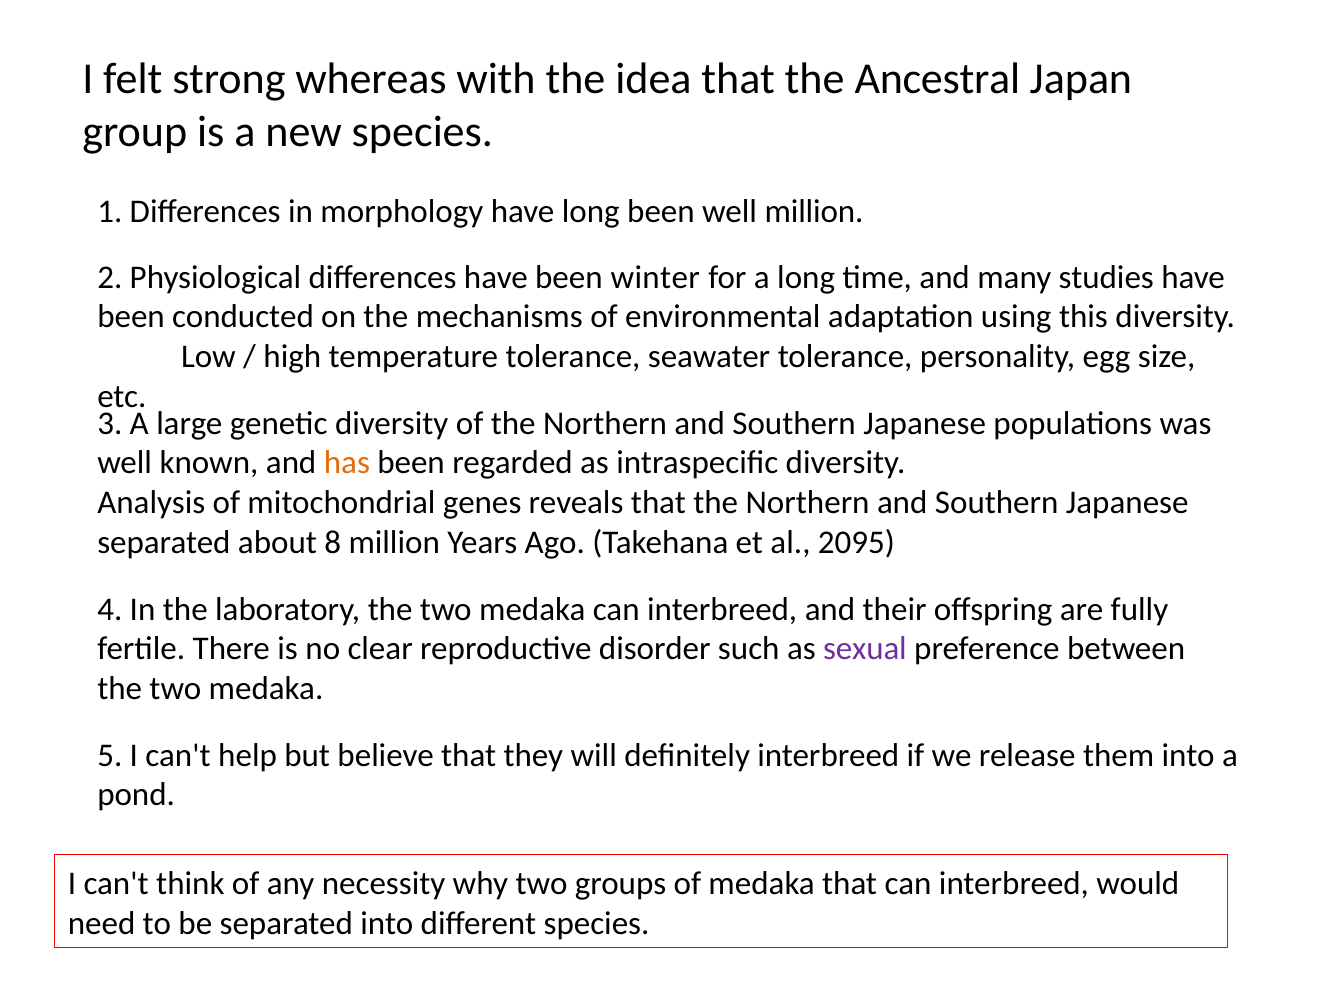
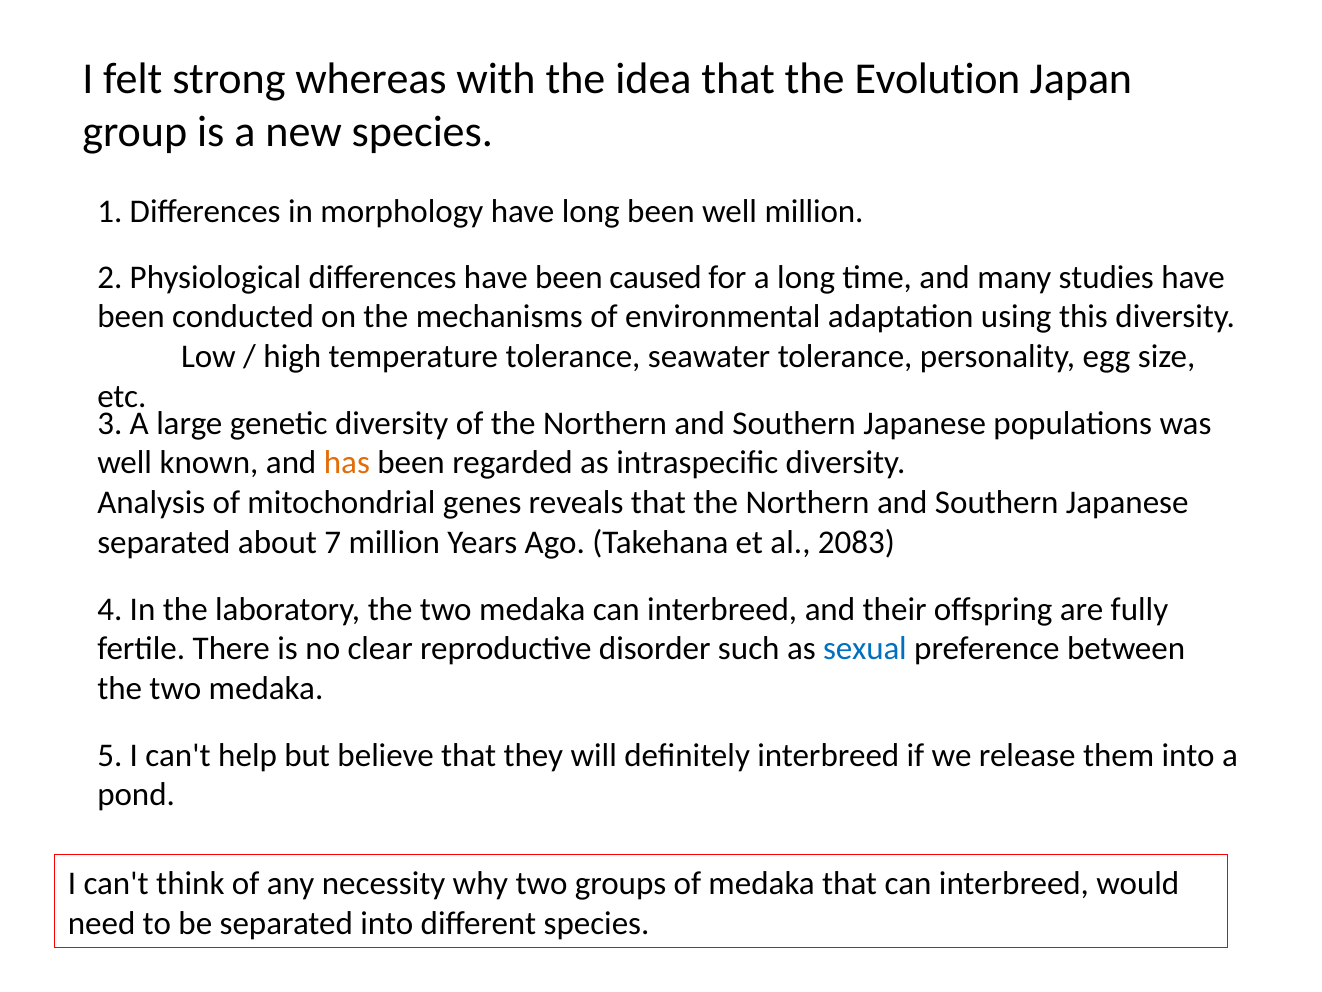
Ancestral: Ancestral -> Evolution (937, 79)
winter: winter -> caused (656, 277)
8: 8 -> 7 (333, 542)
2095: 2095 -> 2083 (856, 542)
sexual colour: purple -> blue (865, 649)
